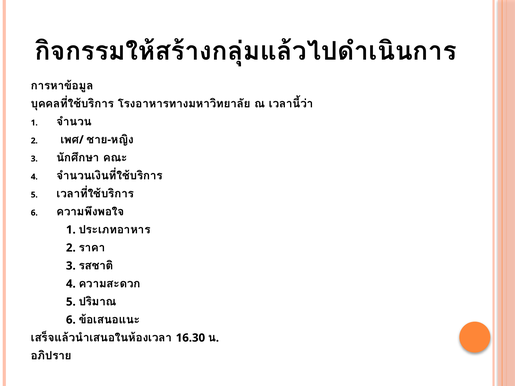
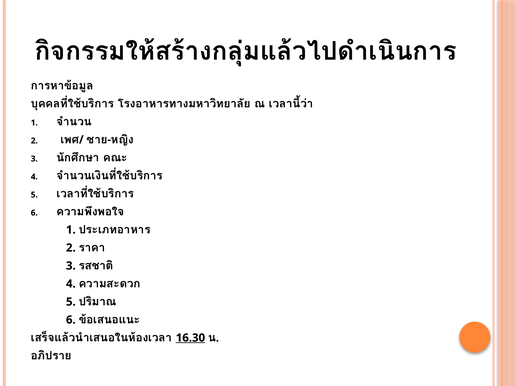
16.30 underline: none -> present (190, 338)
